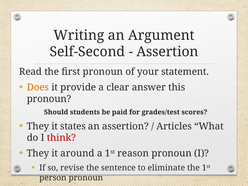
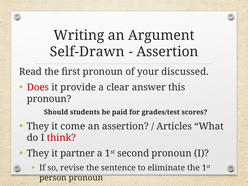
Self-Second: Self-Second -> Self-Drawn (87, 52)
statement: statement -> discussed (185, 72)
Does colour: orange -> red (38, 87)
states: states -> come (73, 126)
around: around -> partner (78, 153)
reason: reason -> second (133, 153)
